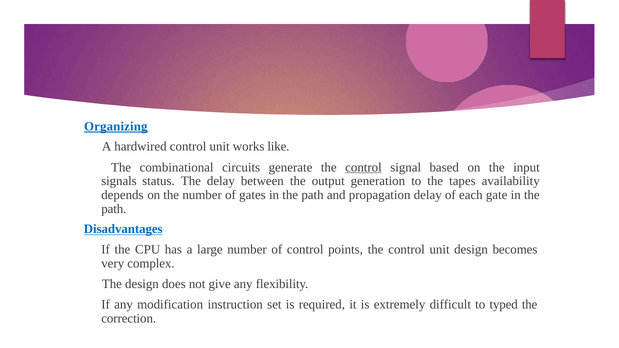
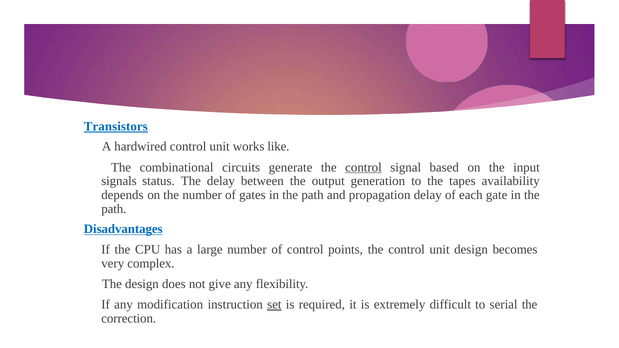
Organizing: Organizing -> Transistors (116, 126)
set underline: none -> present (274, 305)
typed: typed -> serial (504, 305)
